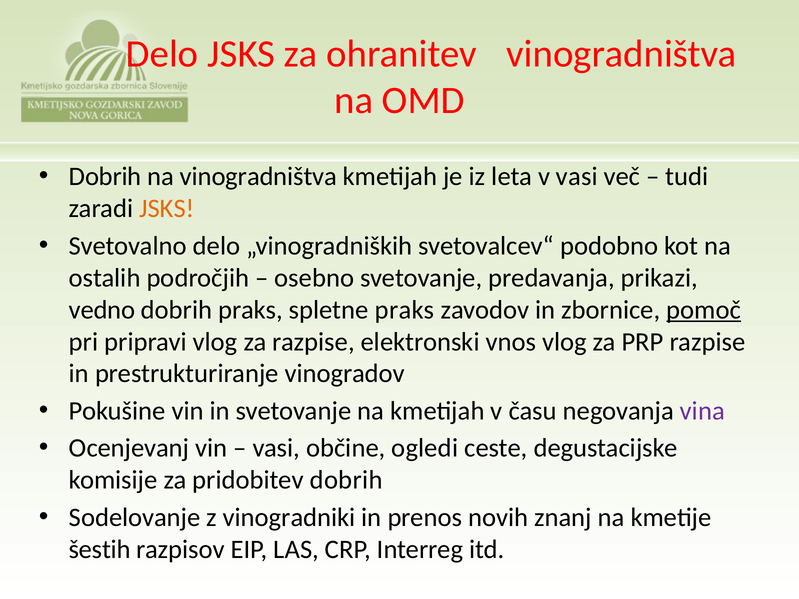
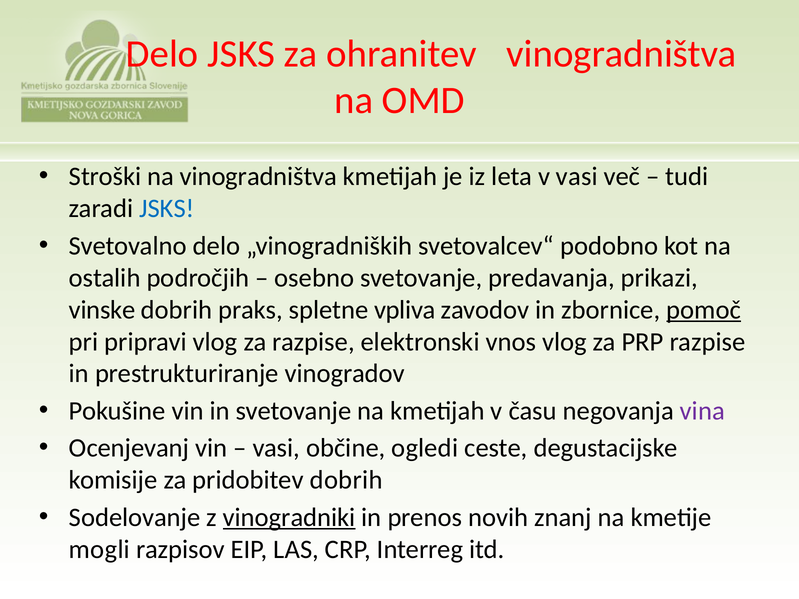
Dobrih: Dobrih -> Stroški (105, 177)
JSKS colour: orange -> blue (167, 209)
vedno: vedno -> vinske (102, 310)
spletne praks: praks -> vpliva (405, 310)
vinogradniki underline: none -> present (289, 518)
šestih: šestih -> mogli (99, 550)
